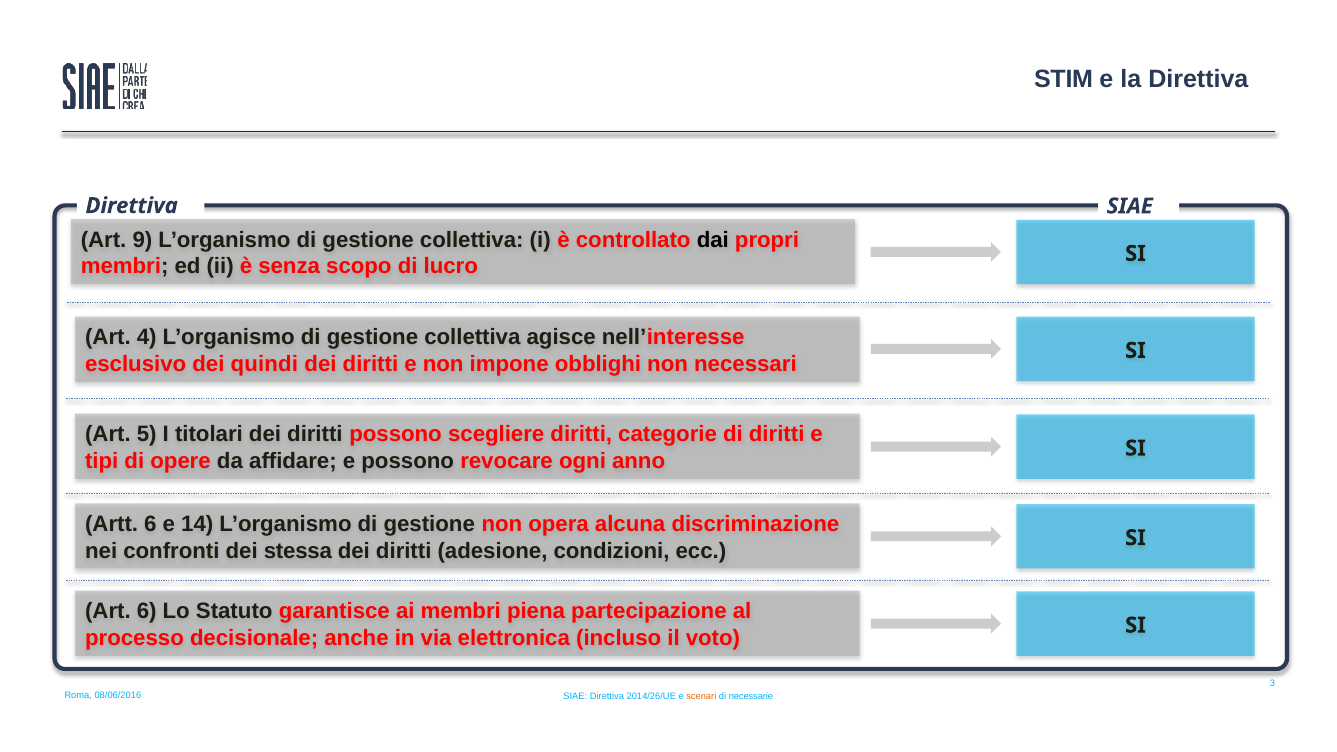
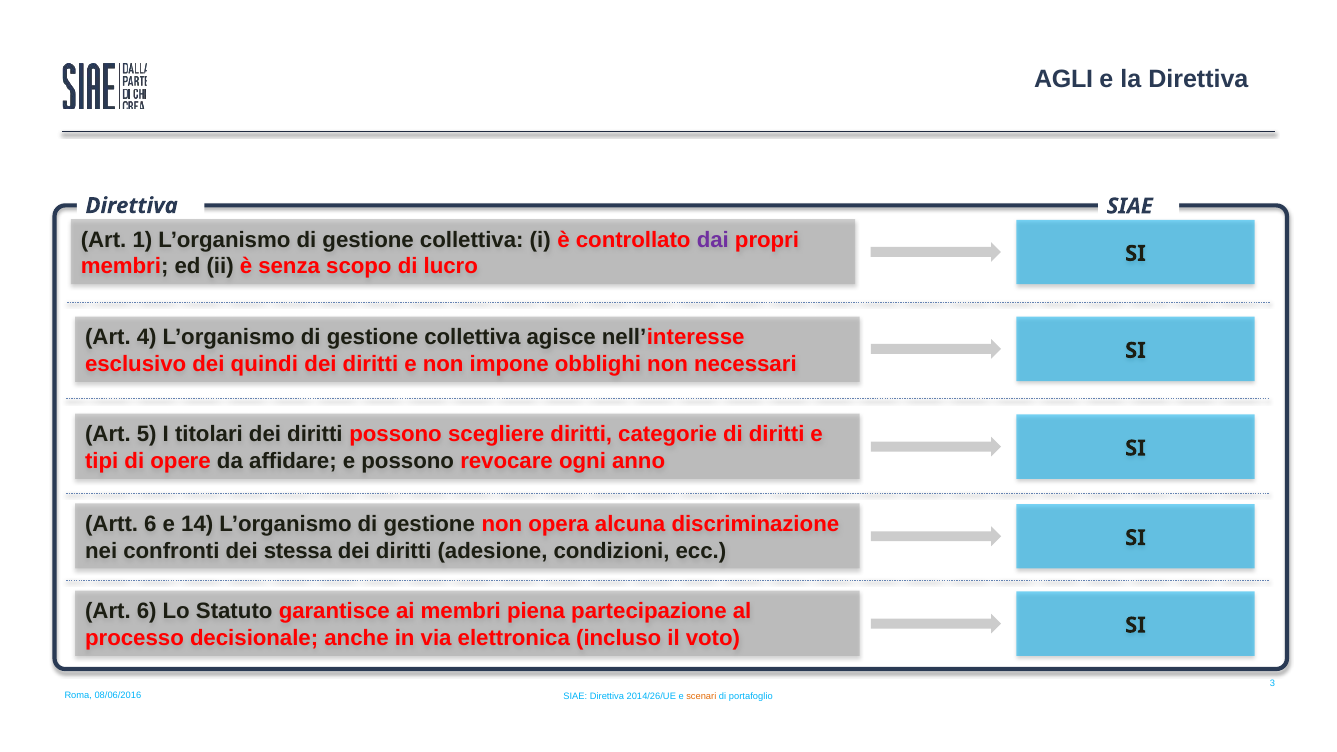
STIM: STIM -> AGLI (1064, 79)
9: 9 -> 1 (142, 240)
dai colour: black -> purple (713, 240)
necessarie: necessarie -> portafoglio (751, 697)
